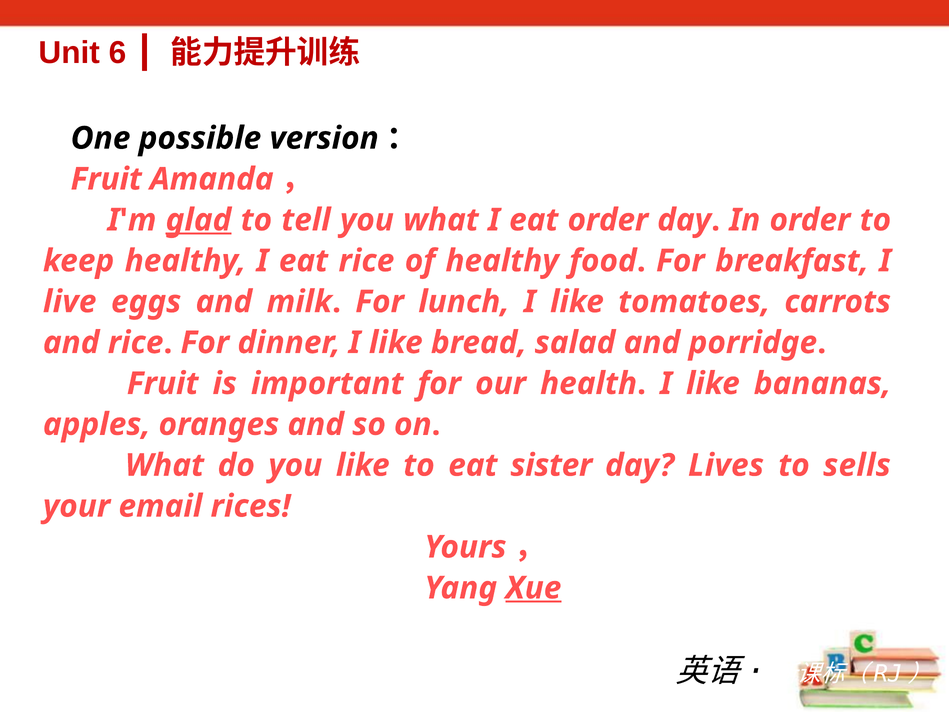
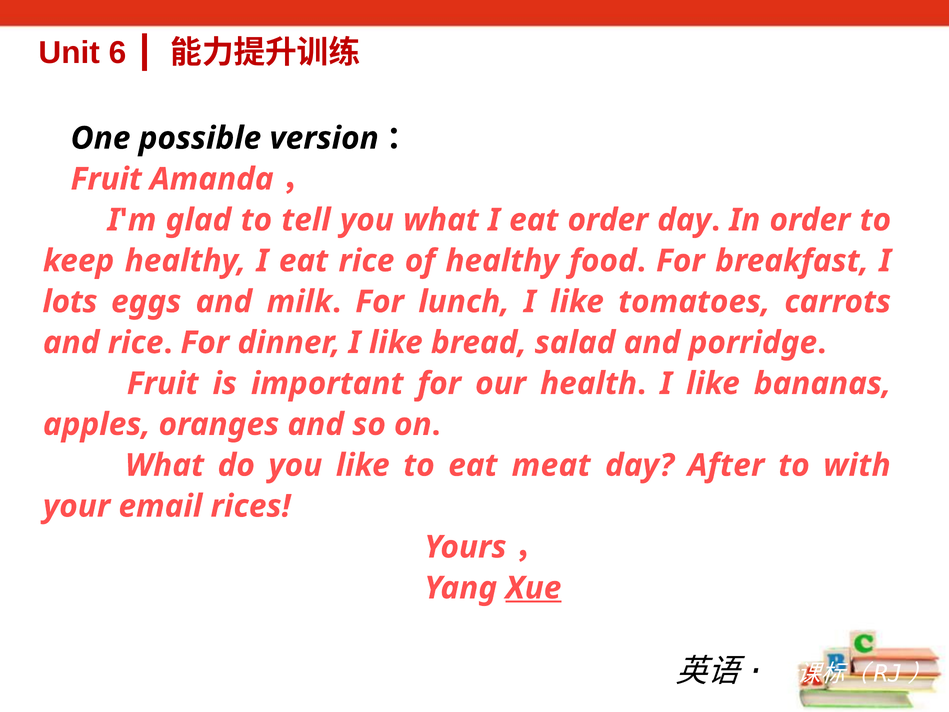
glad underline: present -> none (199, 220)
live: live -> lots (70, 302)
sister: sister -> meat (551, 465)
Lives: Lives -> After (726, 465)
sells: sells -> with (857, 465)
